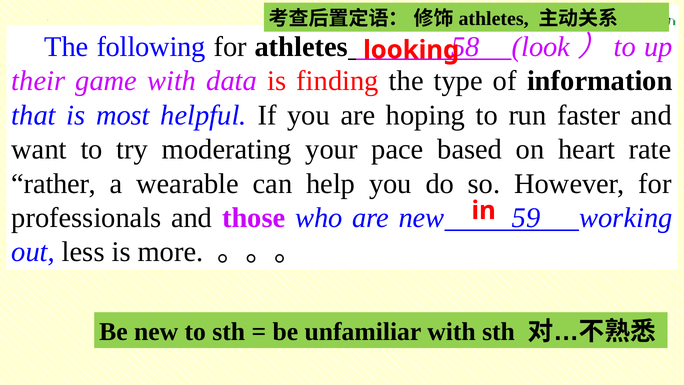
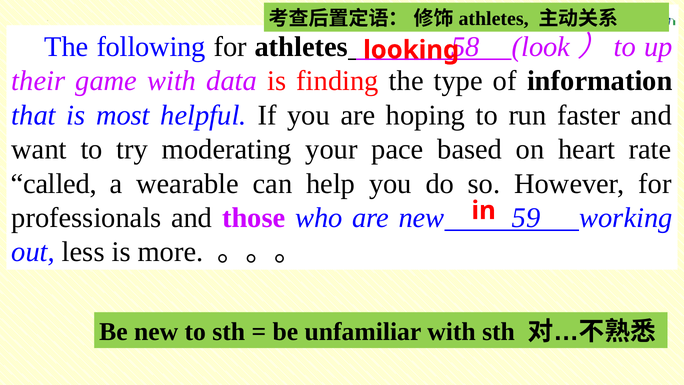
rather: rather -> called (54, 184)
